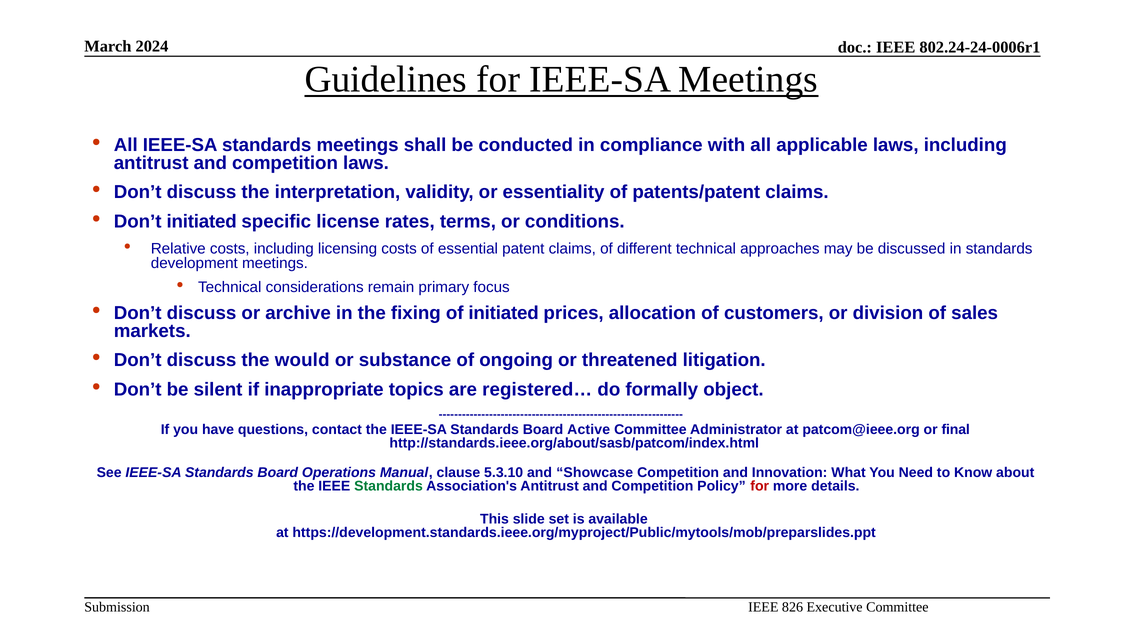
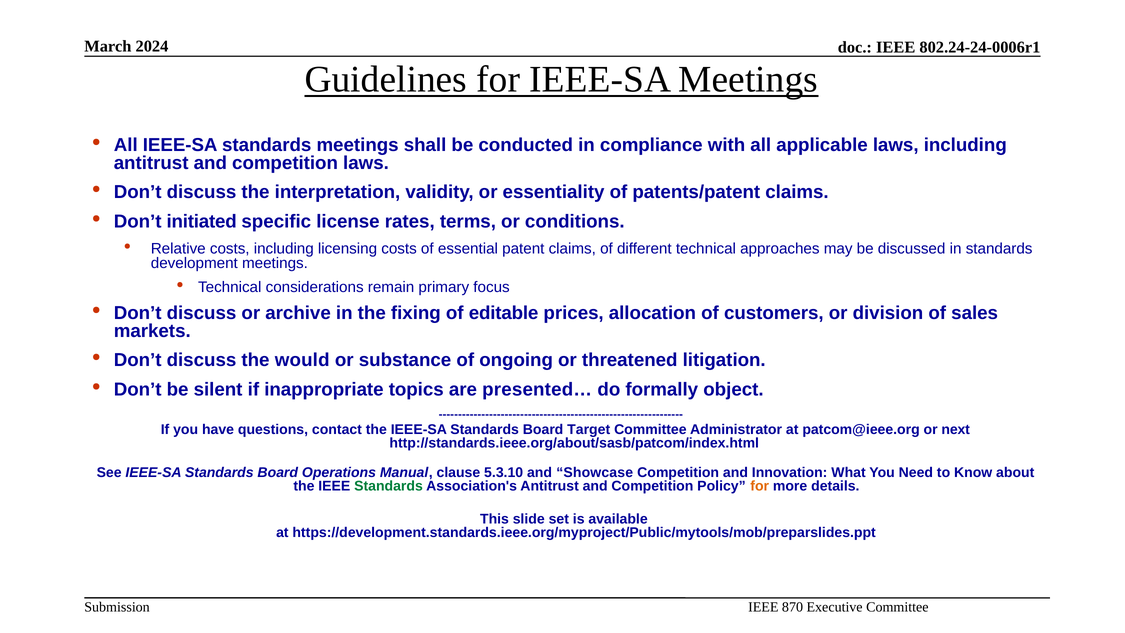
of initiated: initiated -> editable (504, 313)
registered…: registered… -> presented… (537, 389)
Active: Active -> Target (589, 429)
final: final -> next (956, 429)
for colour: red -> orange (760, 486)
826: 826 -> 870 (793, 607)
